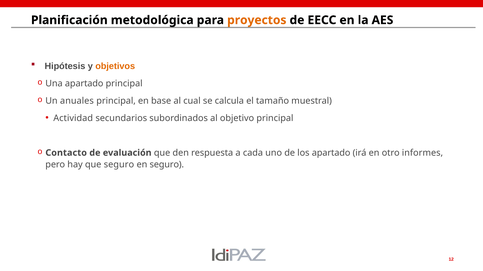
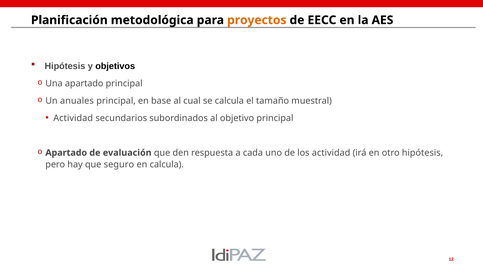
objetivos colour: orange -> black (115, 66)
Contacto: Contacto -> Apartado (66, 153)
los apartado: apartado -> actividad (331, 153)
otro informes: informes -> hipótesis (422, 153)
en seguro: seguro -> calcula (167, 165)
